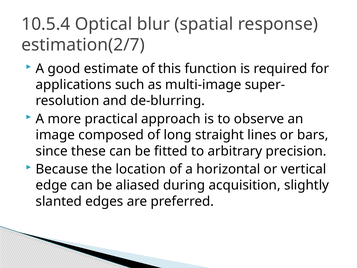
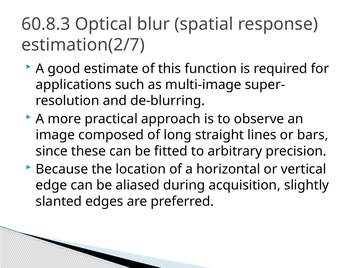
10.5.4: 10.5.4 -> 60.8.3 (46, 24)
